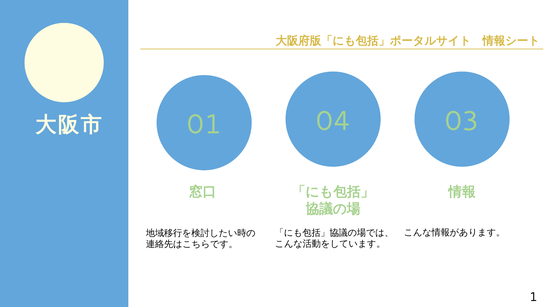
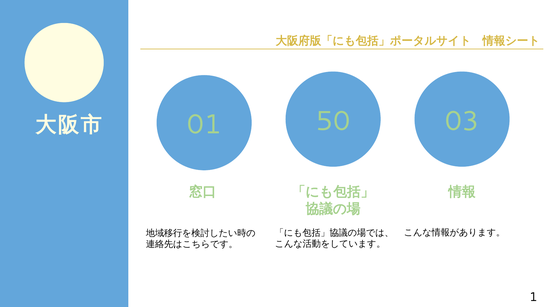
04: 04 -> 50 (333, 121)
